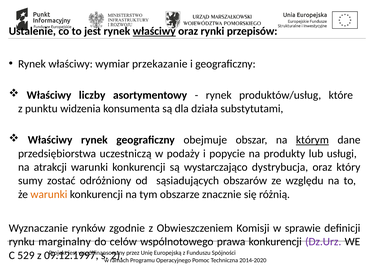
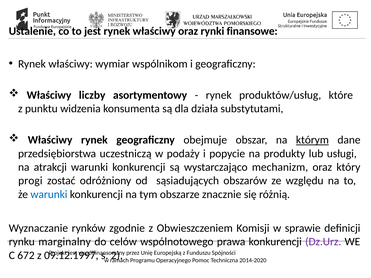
właściwy underline: present -> none (154, 31)
przepisów: przepisów -> finansowe (252, 31)
przekazanie: przekazanie -> wspólnikom (160, 64)
dystrybucja: dystrybucja -> mechanizm (280, 167)
sumy: sumy -> progi (30, 181)
warunki colour: orange -> blue (49, 195)
529: 529 -> 672 (26, 256)
